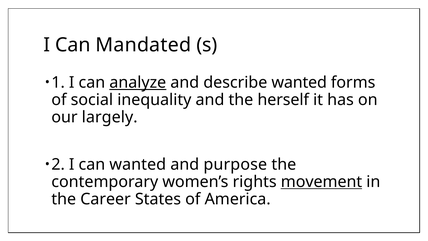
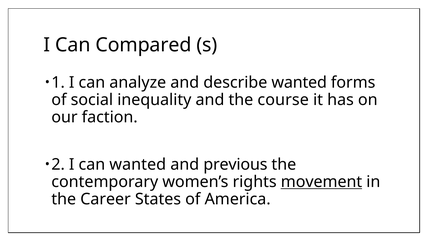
Mandated: Mandated -> Compared (144, 45)
analyze underline: present -> none (138, 82)
herself: herself -> course (283, 100)
largely: largely -> faction (110, 117)
purpose: purpose -> previous (235, 164)
